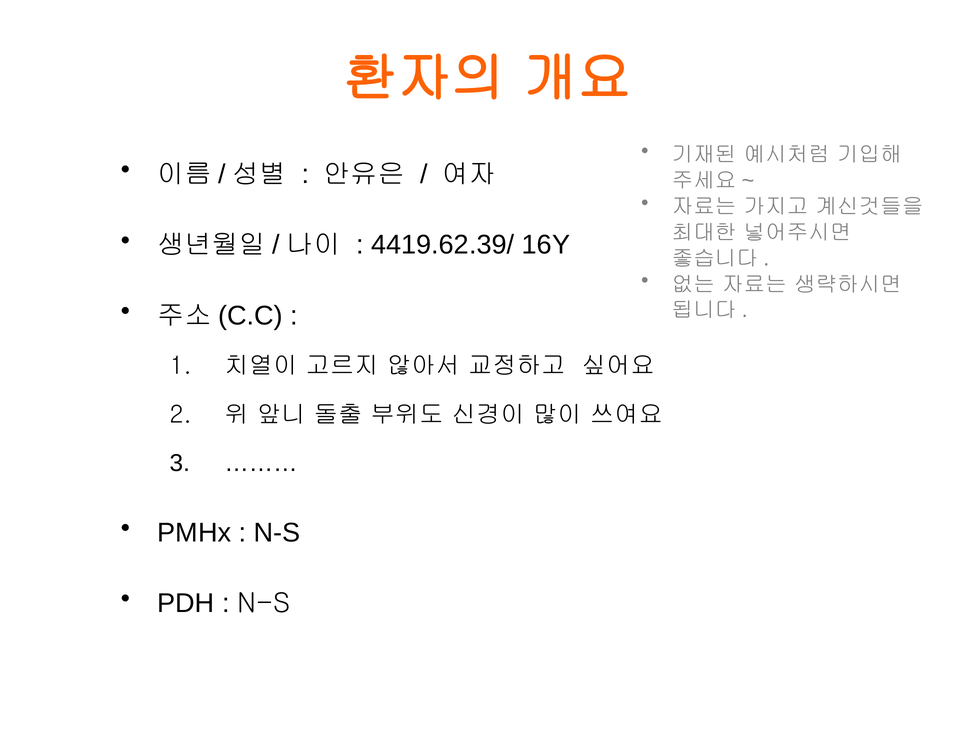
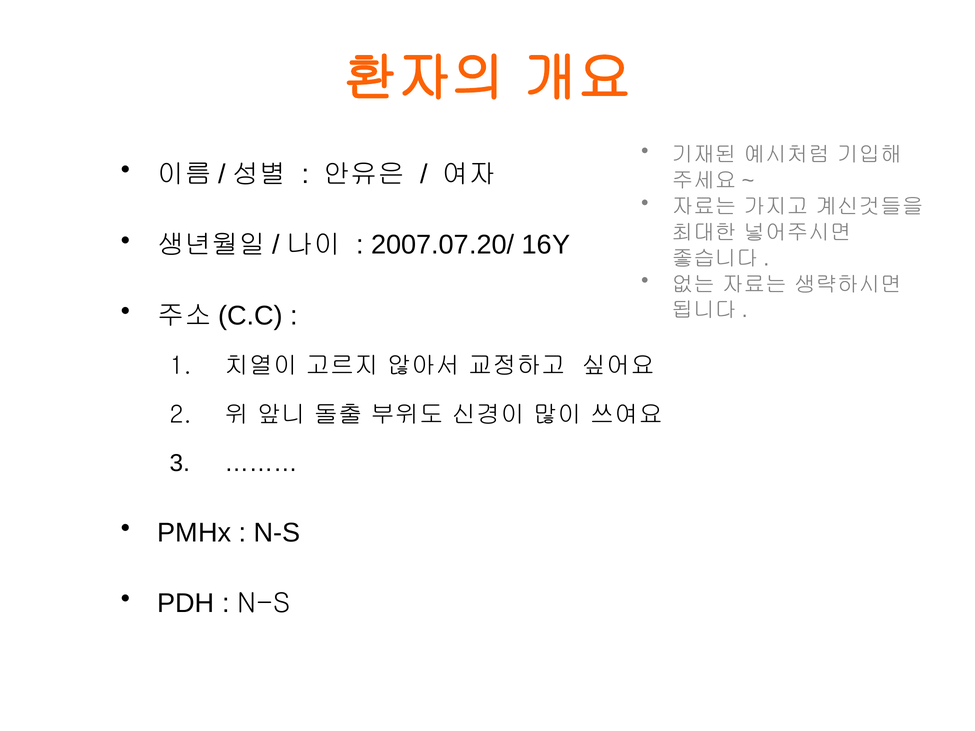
4419.62.39/: 4419.62.39/ -> 2007.07.20/ (443, 245)
